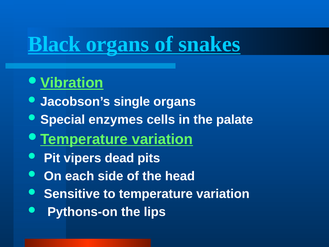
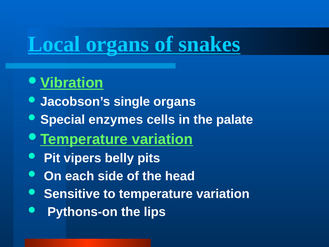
Black: Black -> Local (54, 44)
dead: dead -> belly (119, 158)
